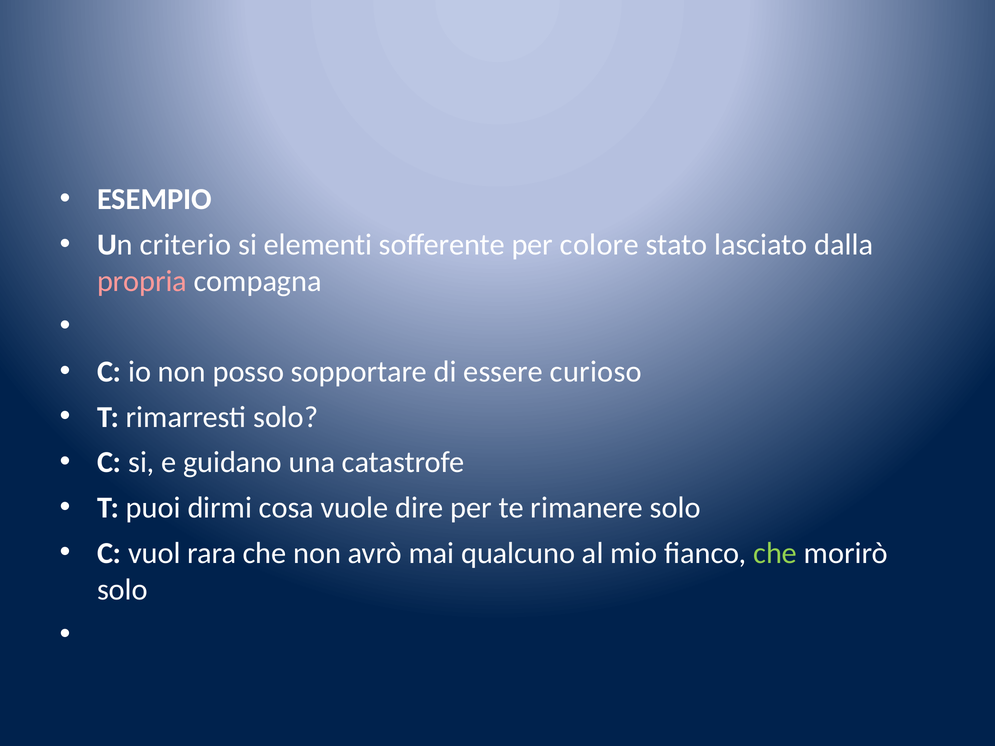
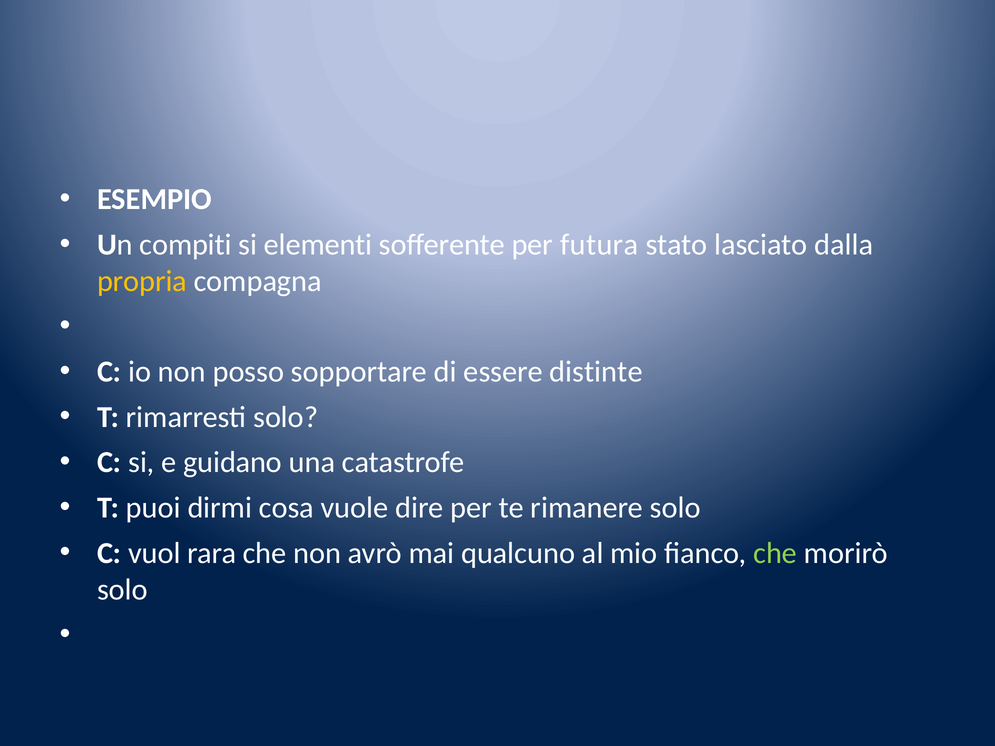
criterio: criterio -> compiti (186, 245)
colore: colore -> futura (599, 245)
propria colour: pink -> yellow (142, 281)
curioso: curioso -> distinte (596, 372)
